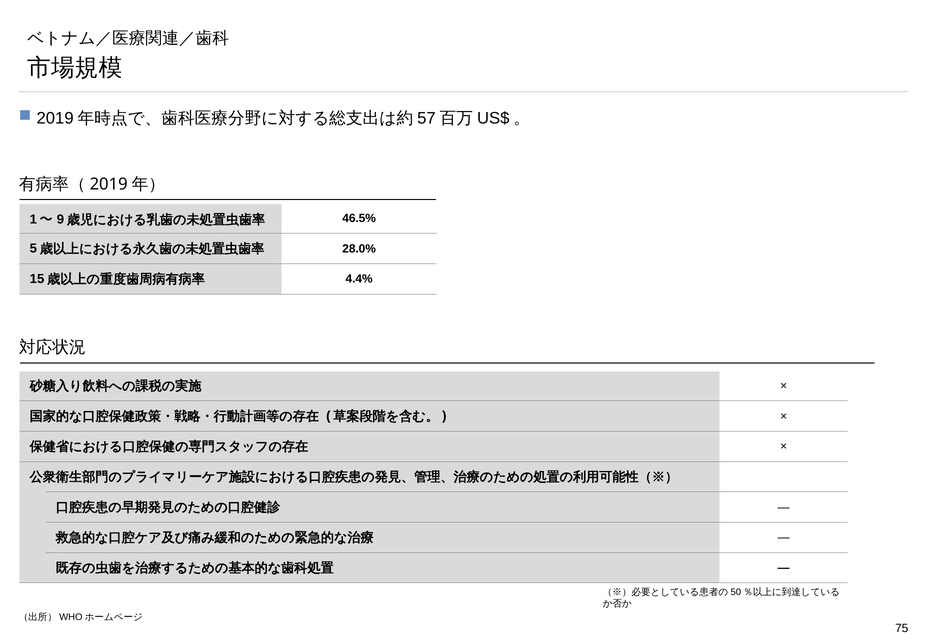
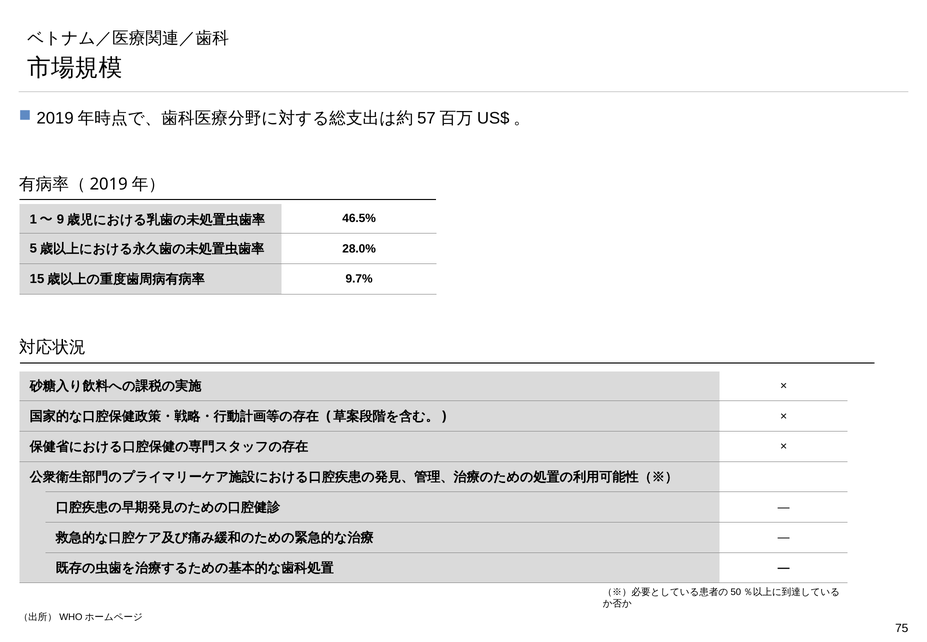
4.4%: 4.4% -> 9.7% (359, 279)
